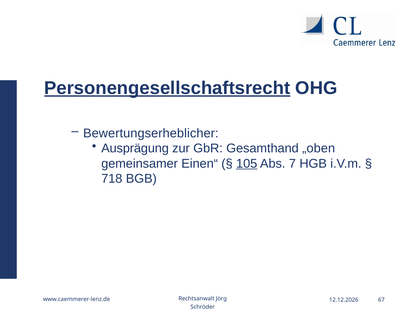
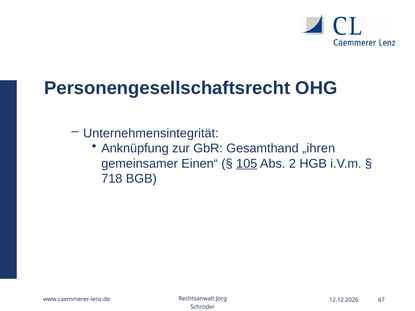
Personengesellschaftsrecht underline: present -> none (167, 88)
Bewertungserheblicher: Bewertungserheblicher -> Unternehmensintegrität (151, 133)
Ausprägung: Ausprägung -> Anknüpfung (135, 149)
„oben: „oben -> „ihren (319, 149)
7: 7 -> 2 (292, 164)
